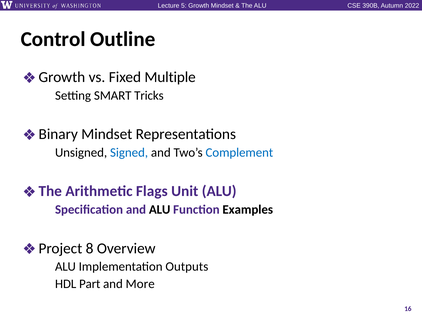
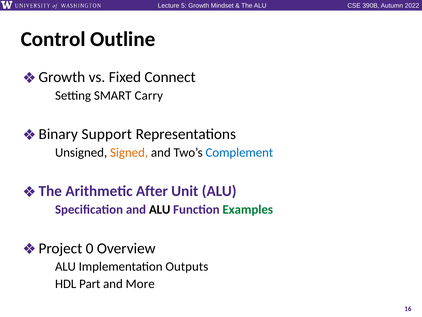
Multiple: Multiple -> Connect (170, 77)
Tricks: Tricks -> Carry (149, 95)
Mindset: Mindset -> Support (107, 134)
Signed colour: blue -> orange (129, 152)
Flags: Flags -> After (152, 191)
Examples colour: black -> green (248, 209)
8: 8 -> 0 (90, 248)
